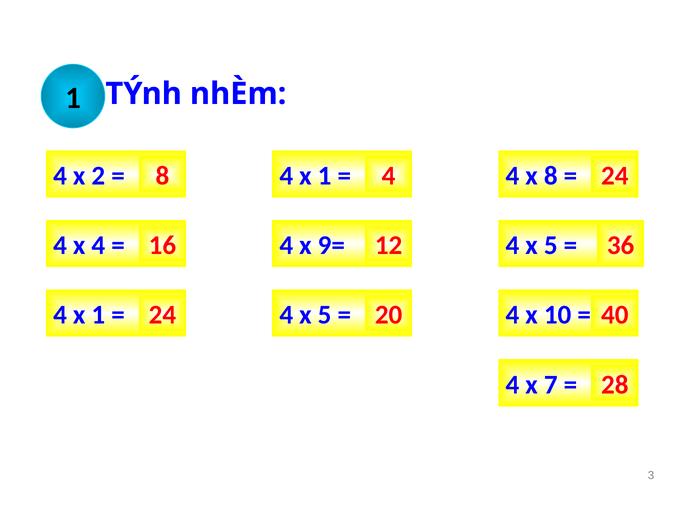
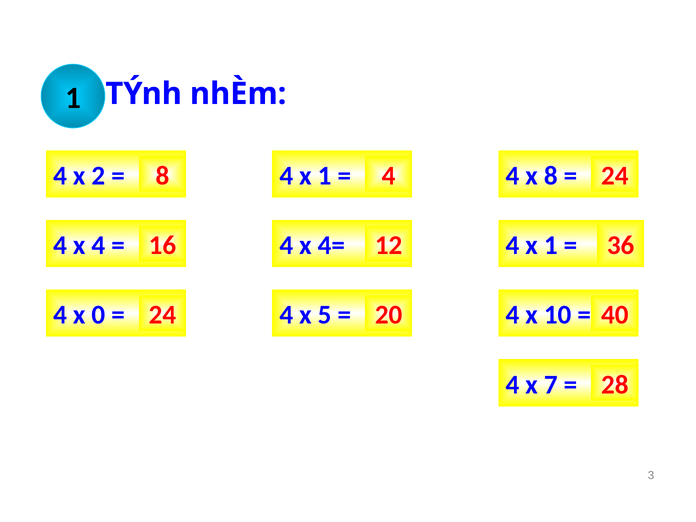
9=: 9= -> 4= (331, 245)
5: 5 -> 1 (551, 245)
1: 1 -> 0 (98, 315)
